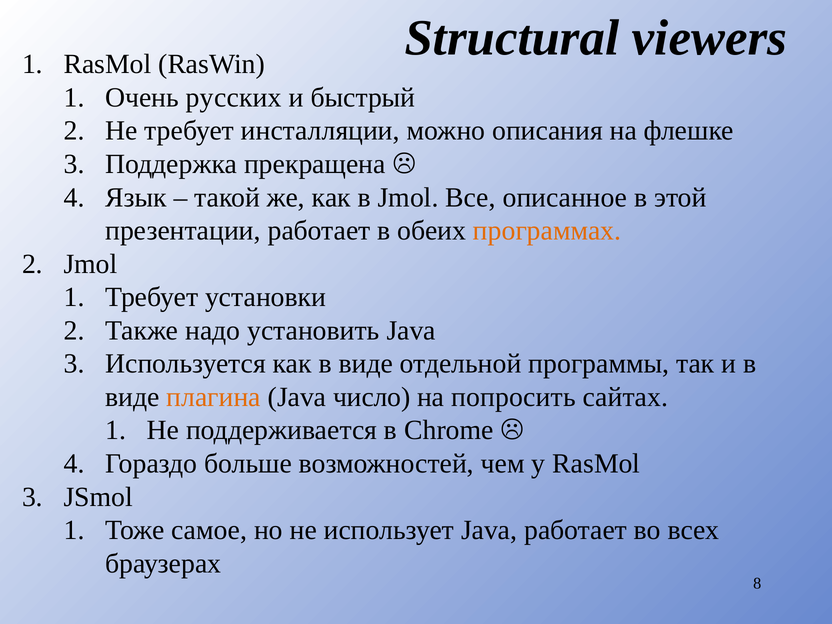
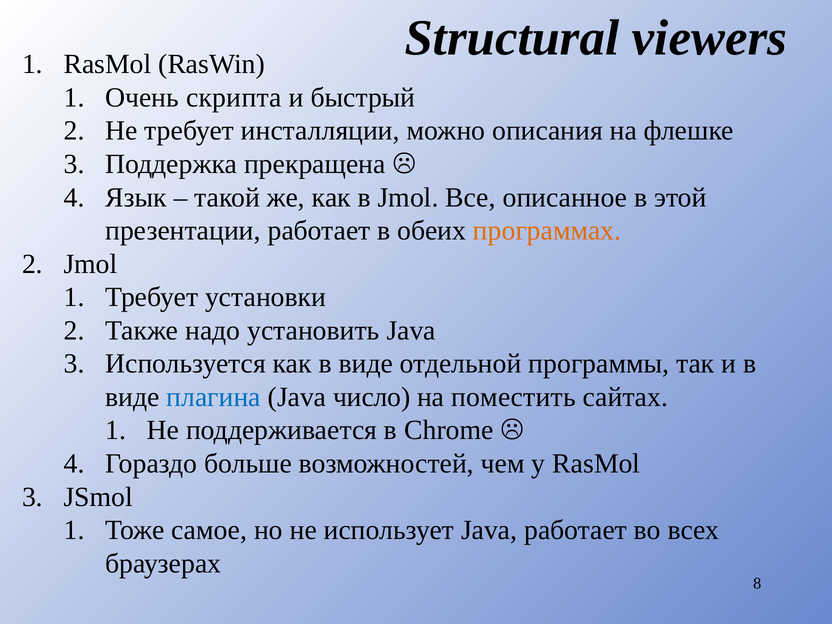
русских: русских -> скрипта (234, 98)
плагина colour: orange -> blue (214, 397)
попросить: попросить -> поместить (513, 397)
